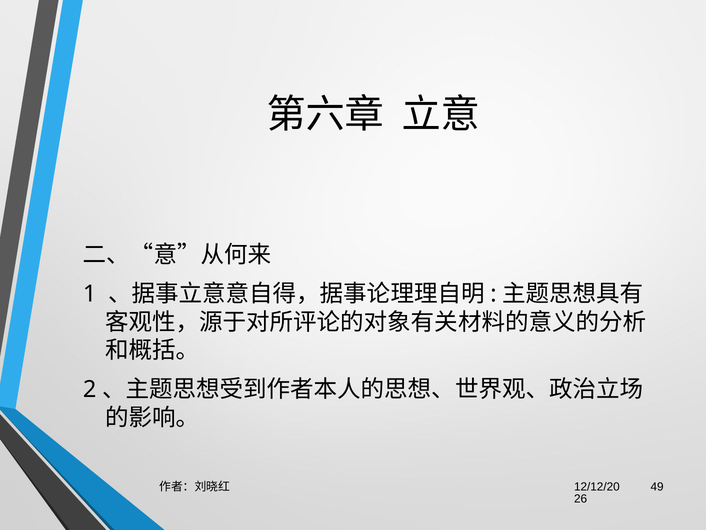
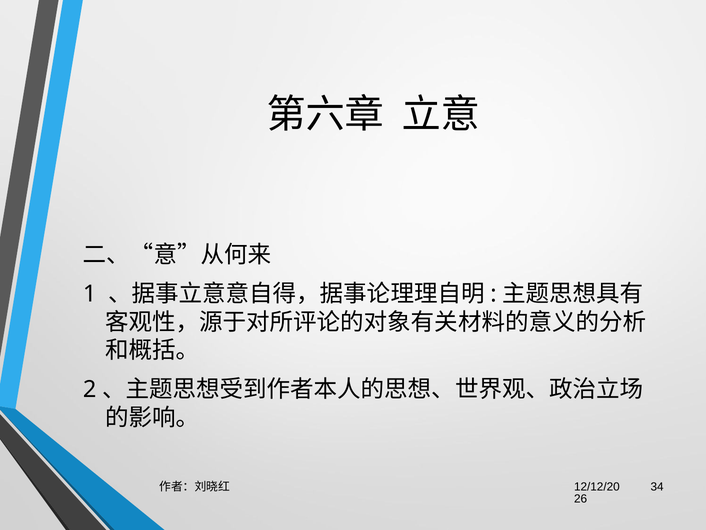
49: 49 -> 34 (657, 487)
